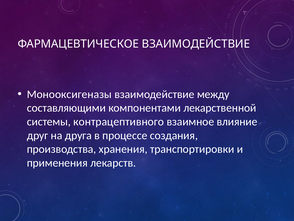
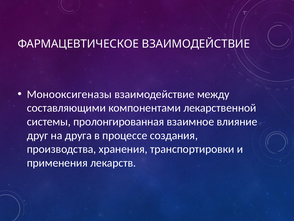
контрацептивного: контрацептивного -> пролонгированная (119, 121)
